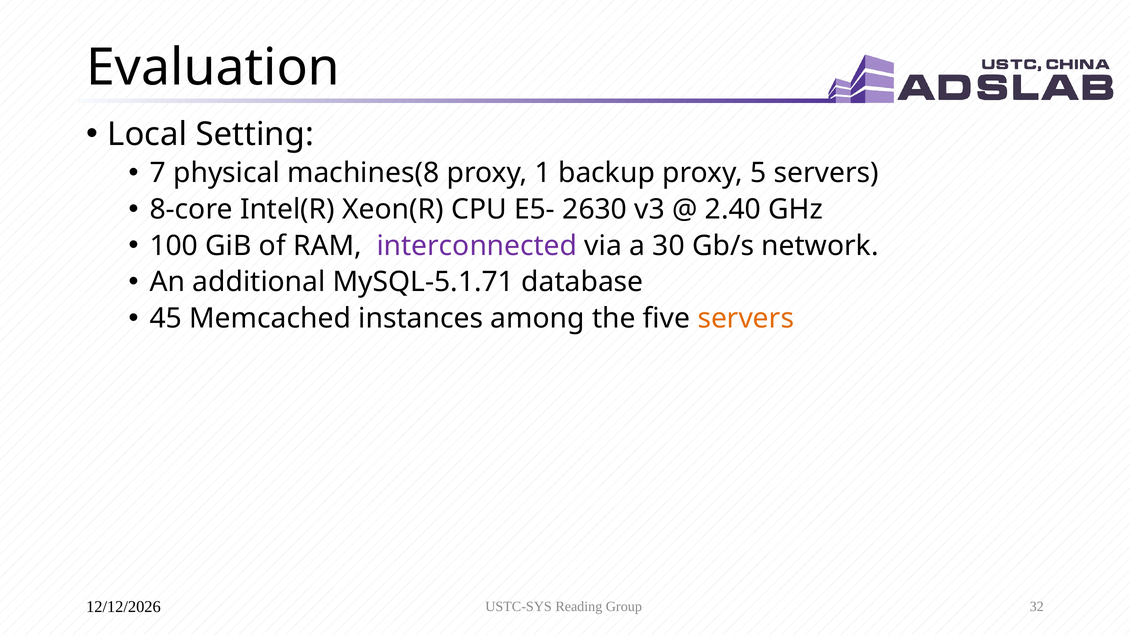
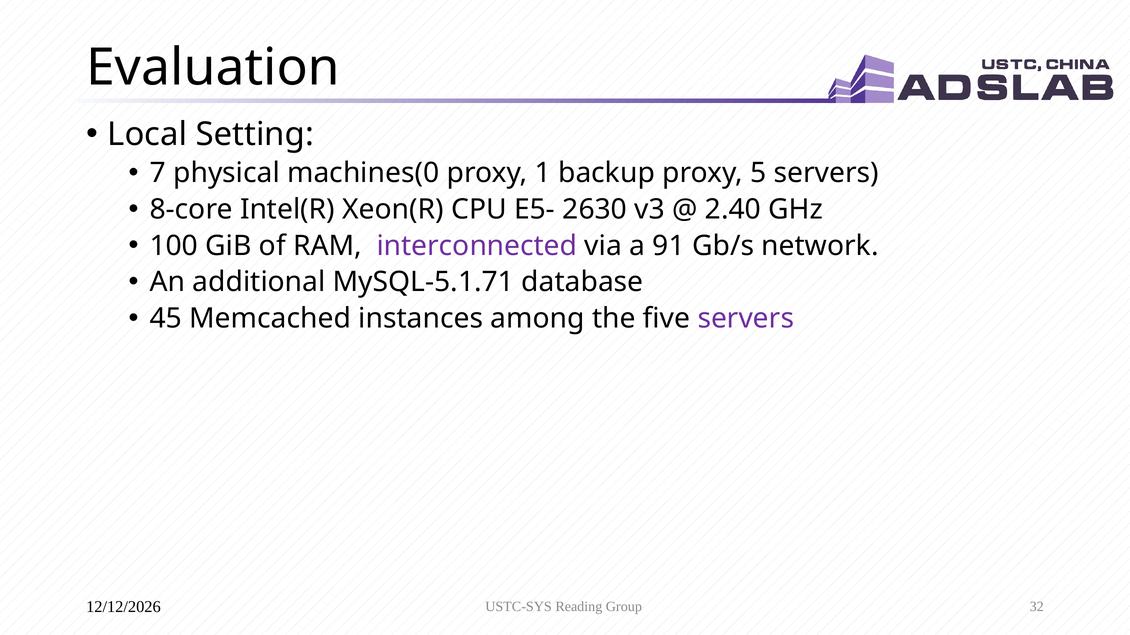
machines(8: machines(8 -> machines(0 (363, 173)
30: 30 -> 91 (669, 246)
servers colour: orange -> purple (746, 319)
